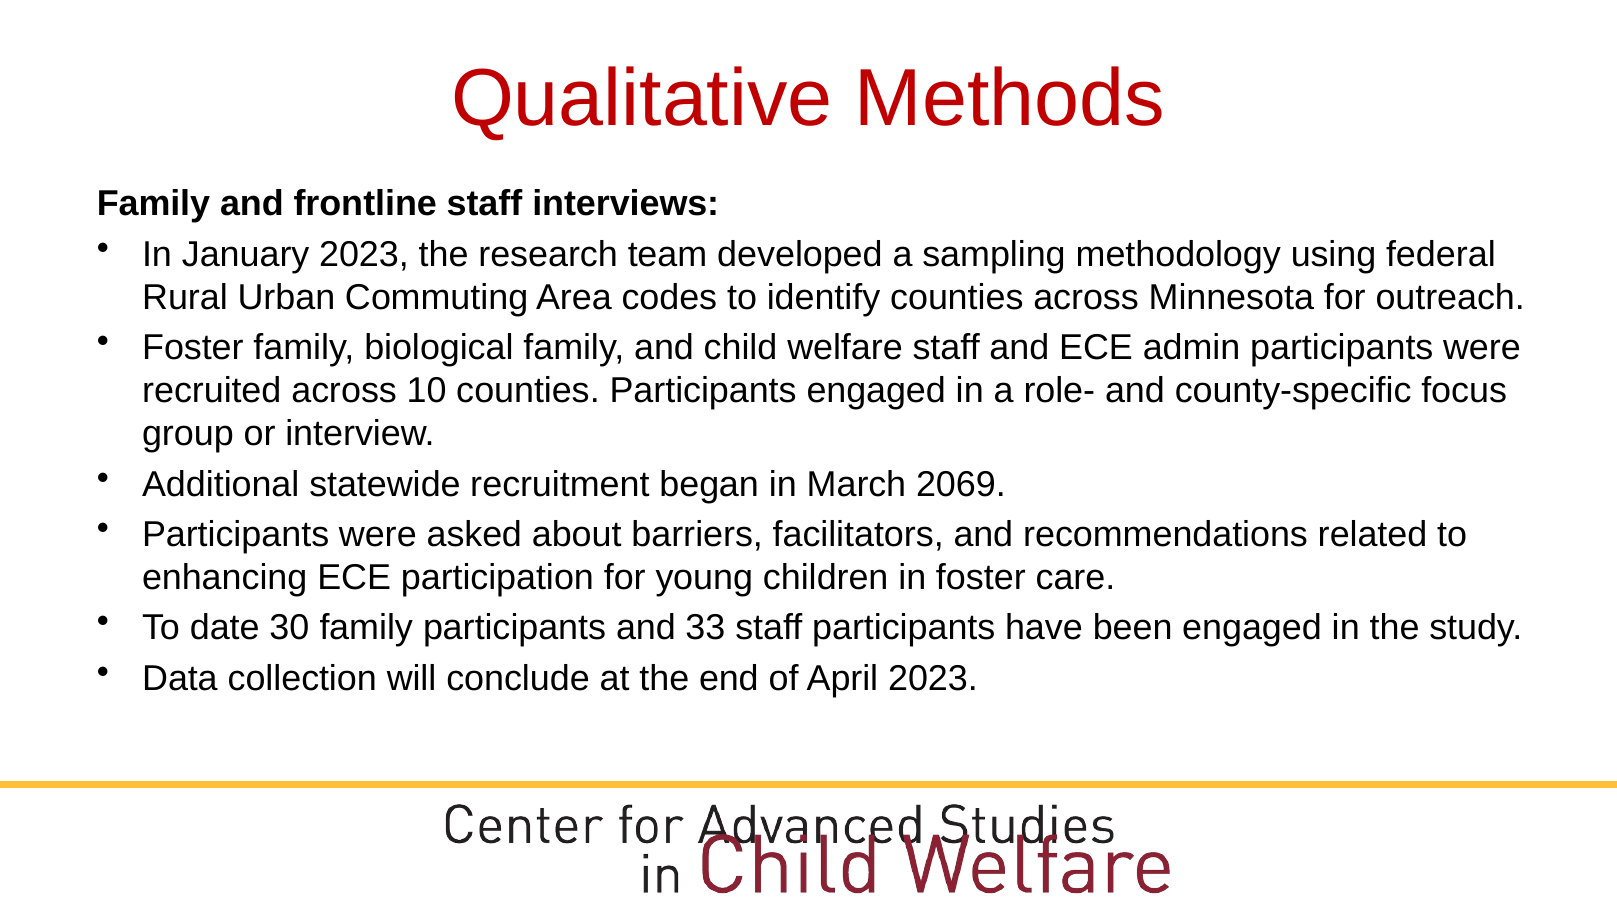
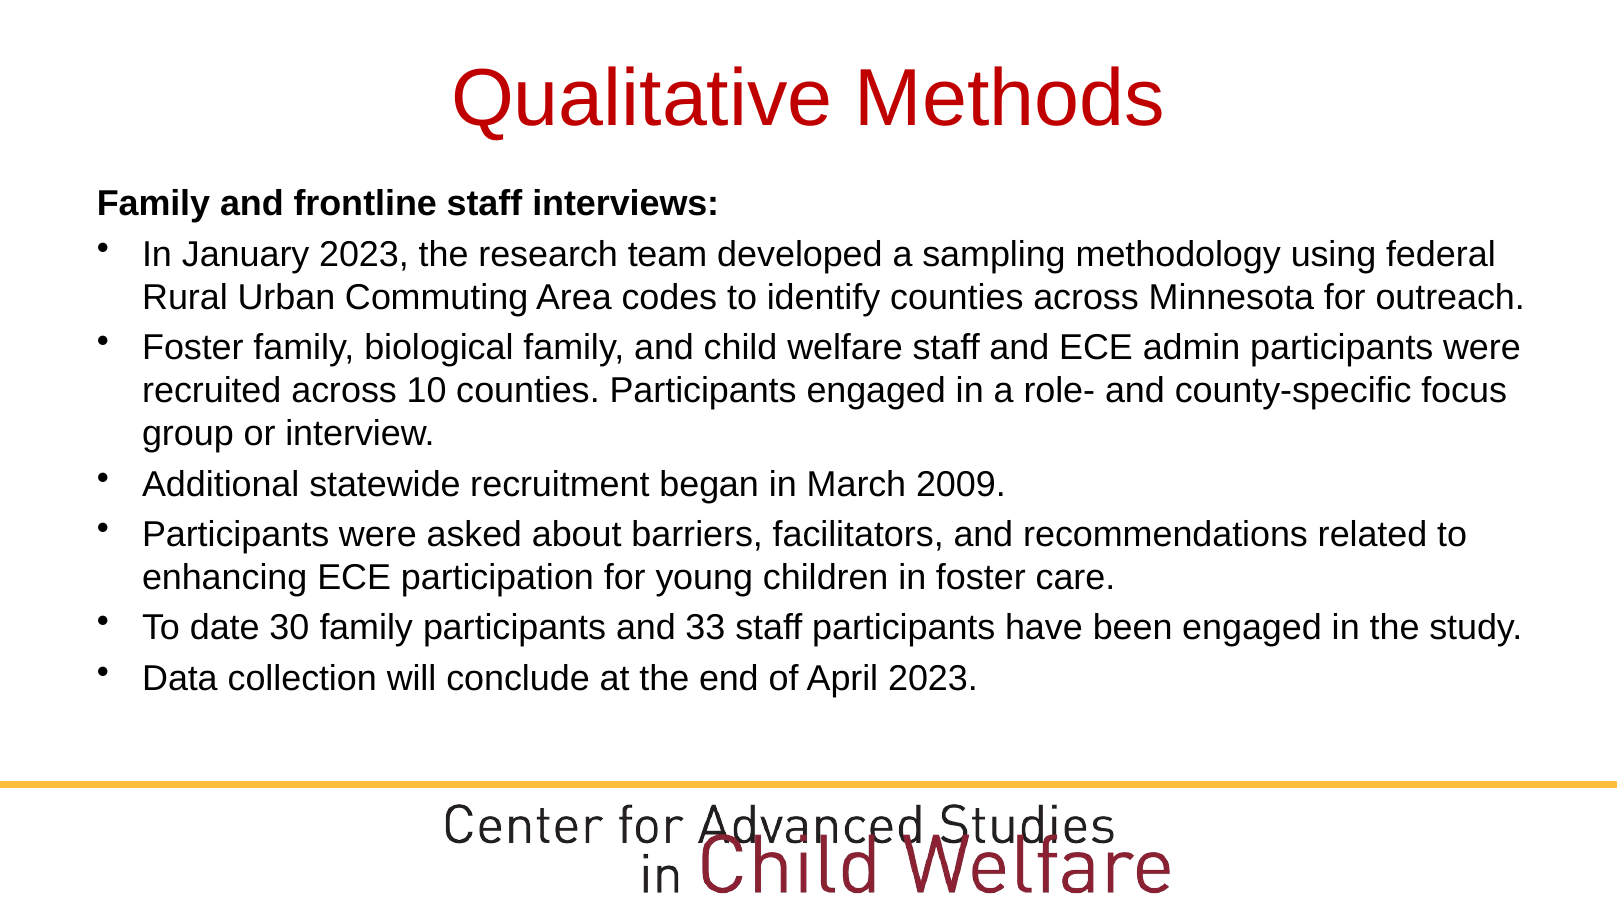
2069: 2069 -> 2009 (961, 484)
